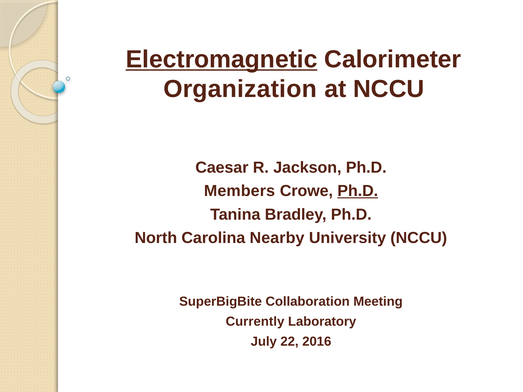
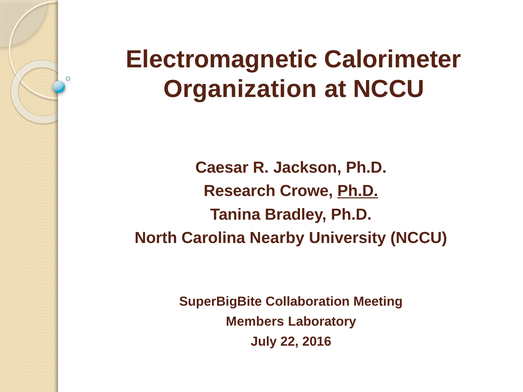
Electromagnetic underline: present -> none (222, 59)
Members: Members -> Research (240, 191)
Currently: Currently -> Members (255, 322)
